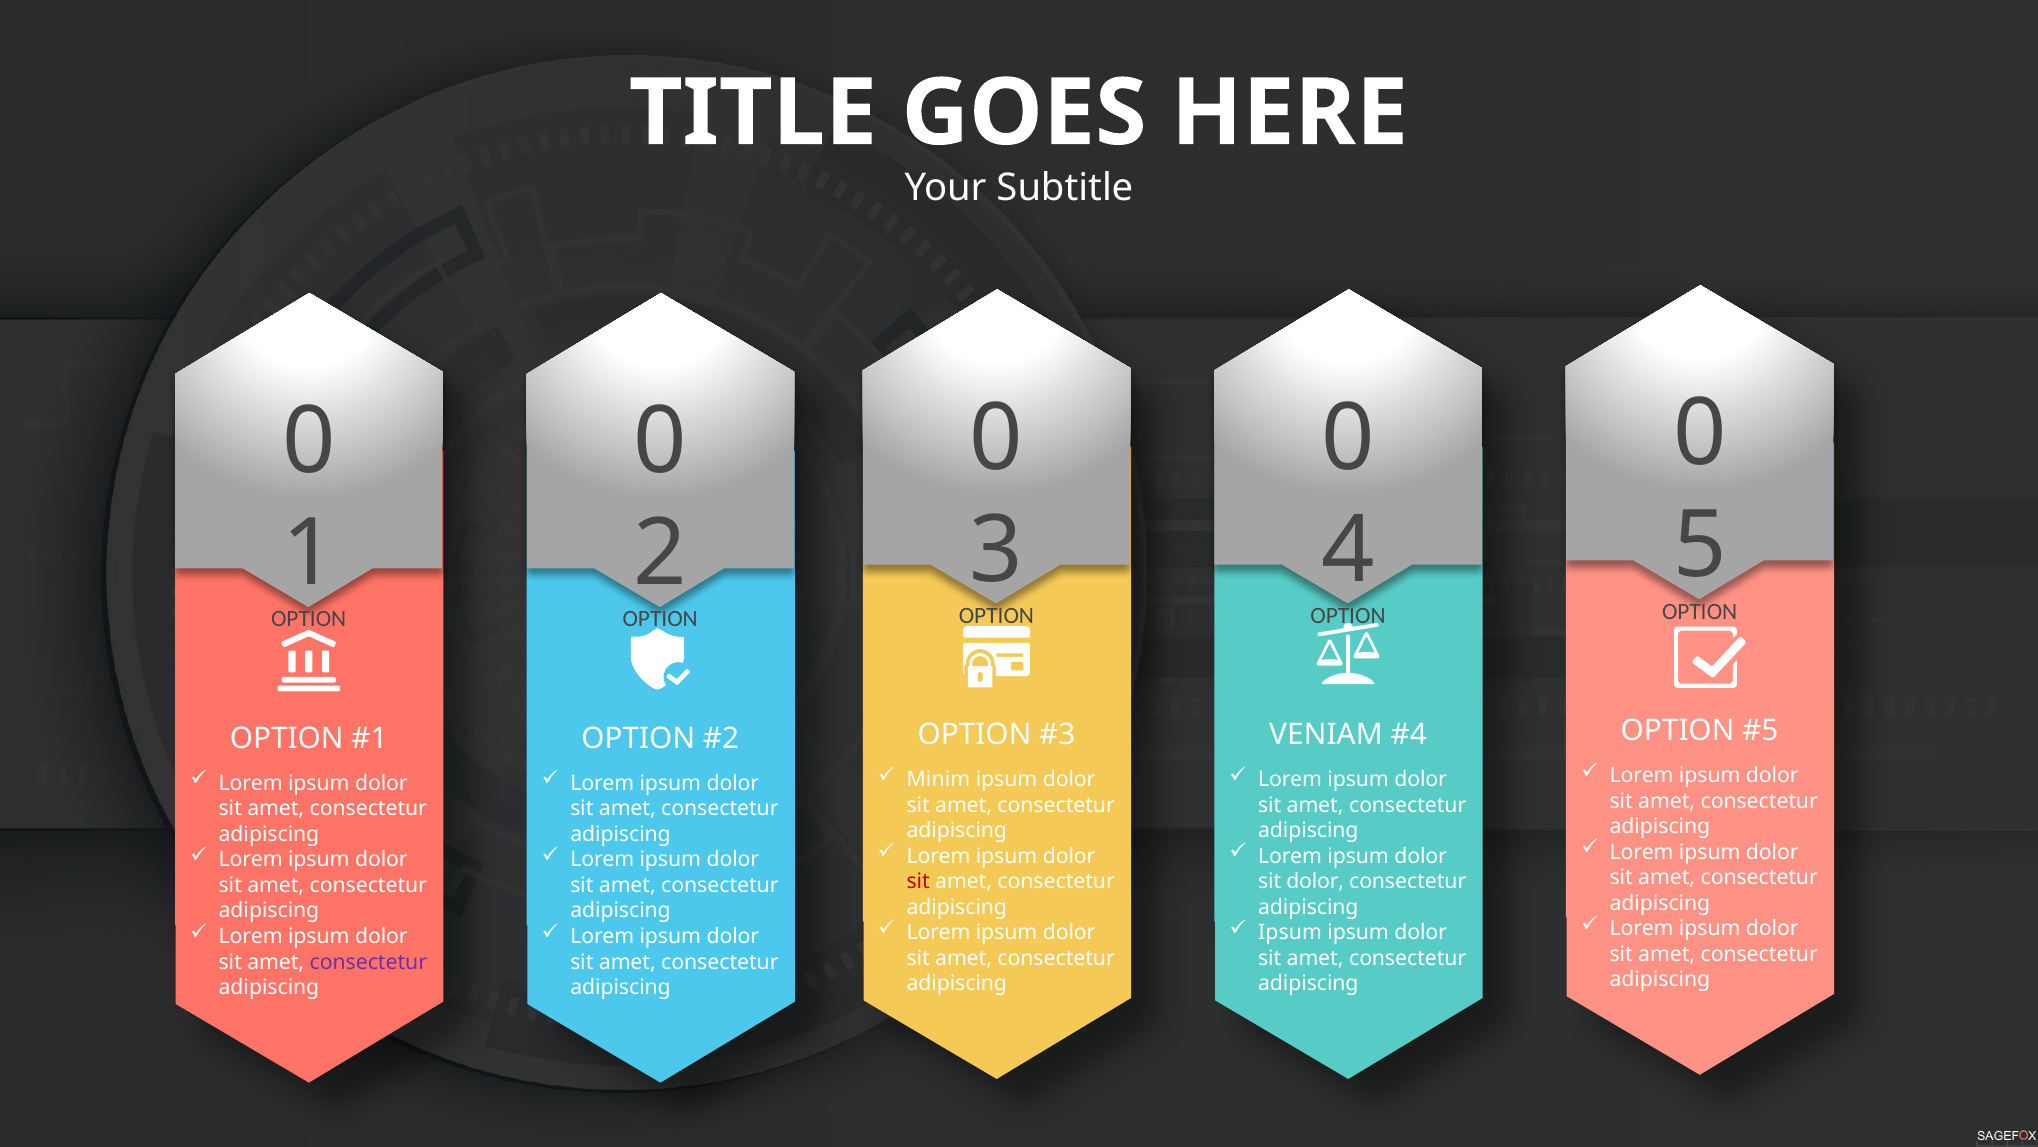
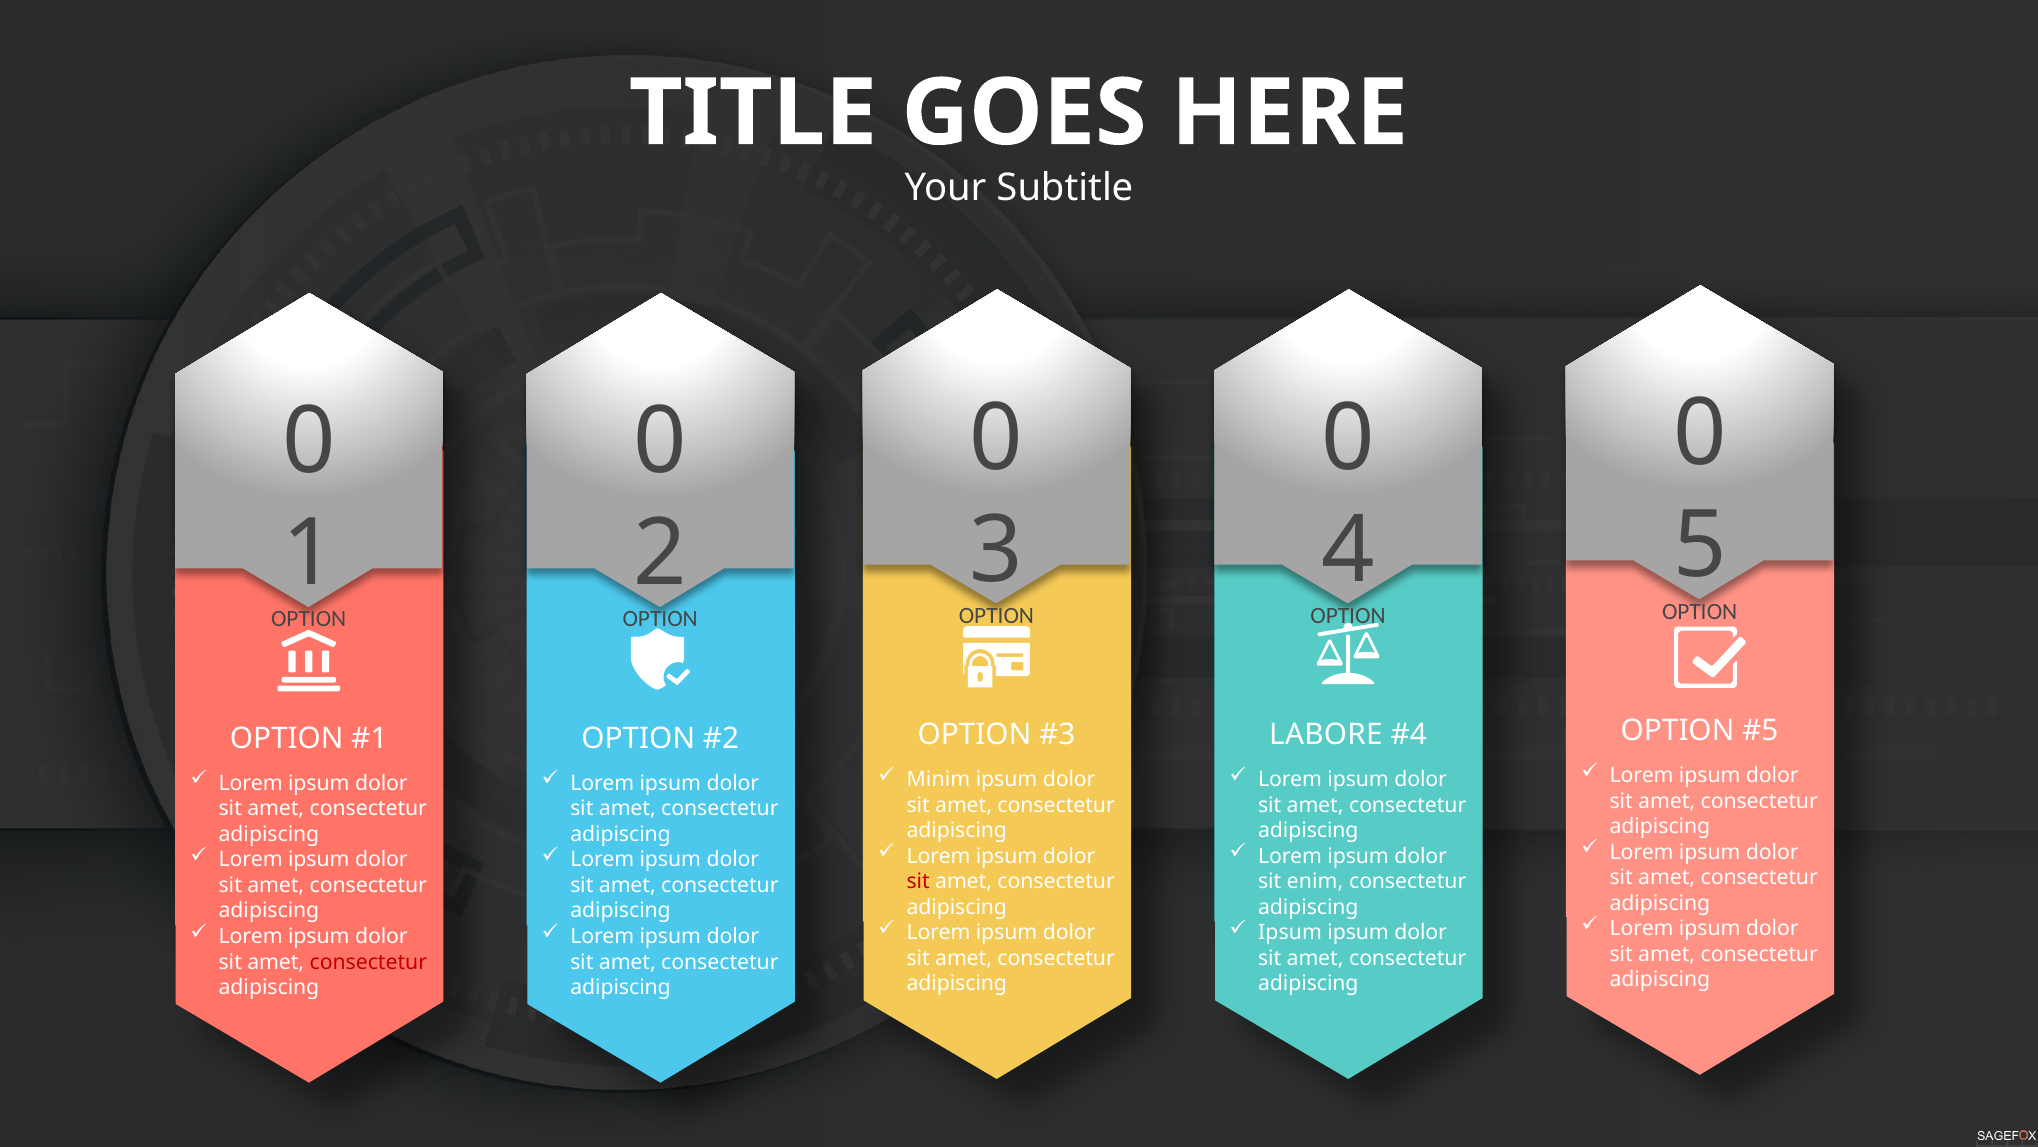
VENIAM: VENIAM -> LABORE (1326, 734)
sit dolor: dolor -> enim (1315, 881)
consectetur colour: purple -> red (368, 961)
